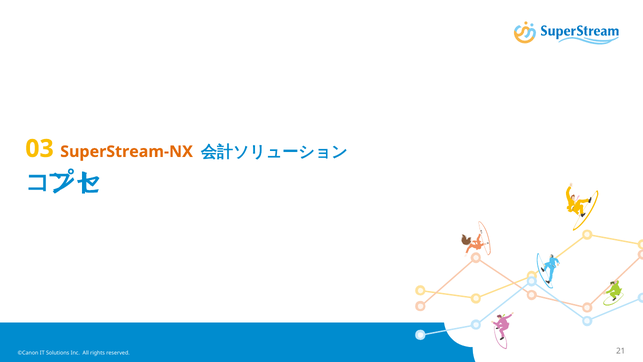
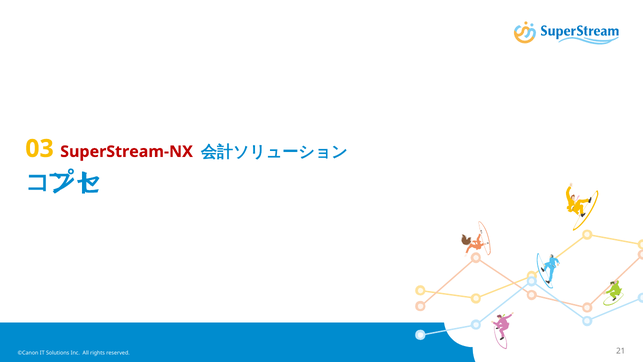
SuperStream-NX colour: orange -> red (127, 152)
